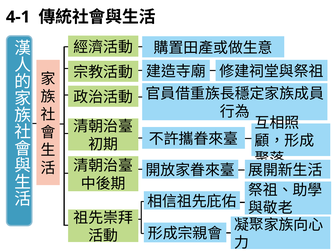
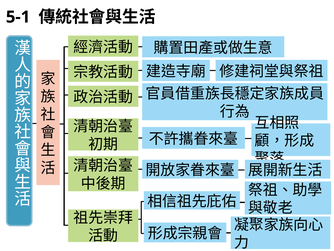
4-1: 4-1 -> 5-1 (18, 17)
